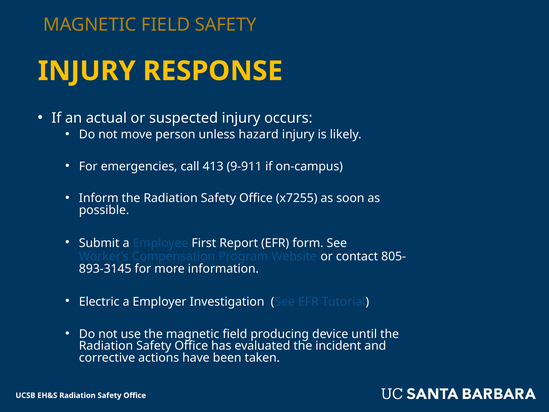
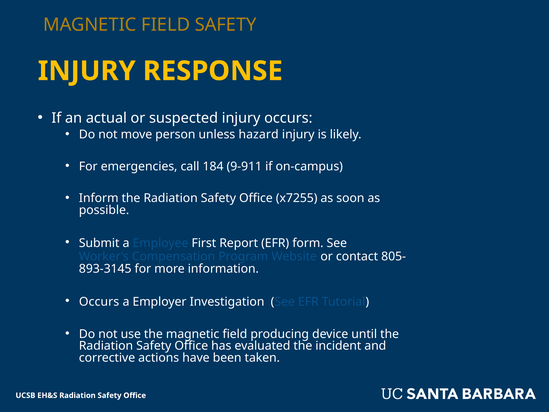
413: 413 -> 184 (213, 166)
Electric: Electric -> Occurs (99, 302)
